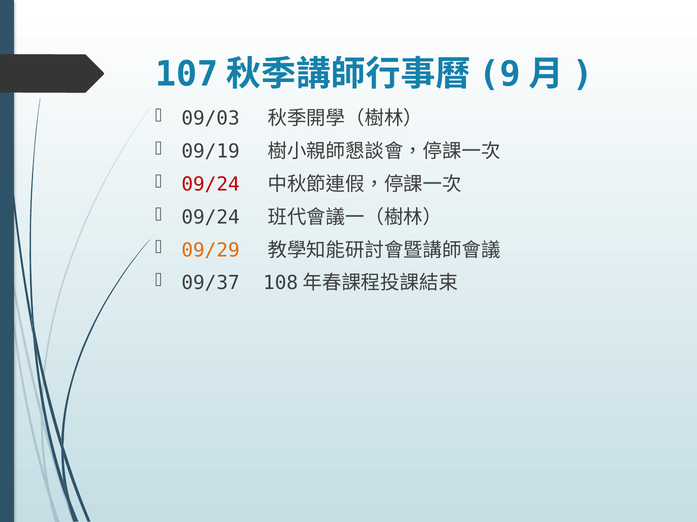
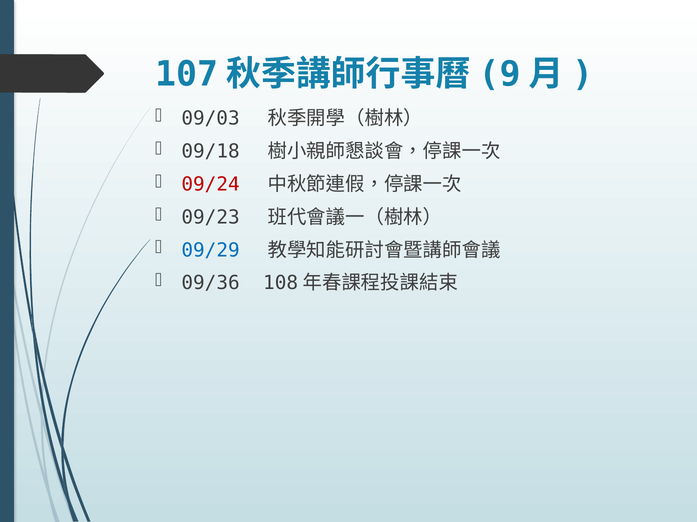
09/19: 09/19 -> 09/18 (211, 152)
09/24: 09/24 -> 09/23 (211, 218)
09/29 colour: orange -> blue (211, 251)
09/37: 09/37 -> 09/36 (211, 283)
